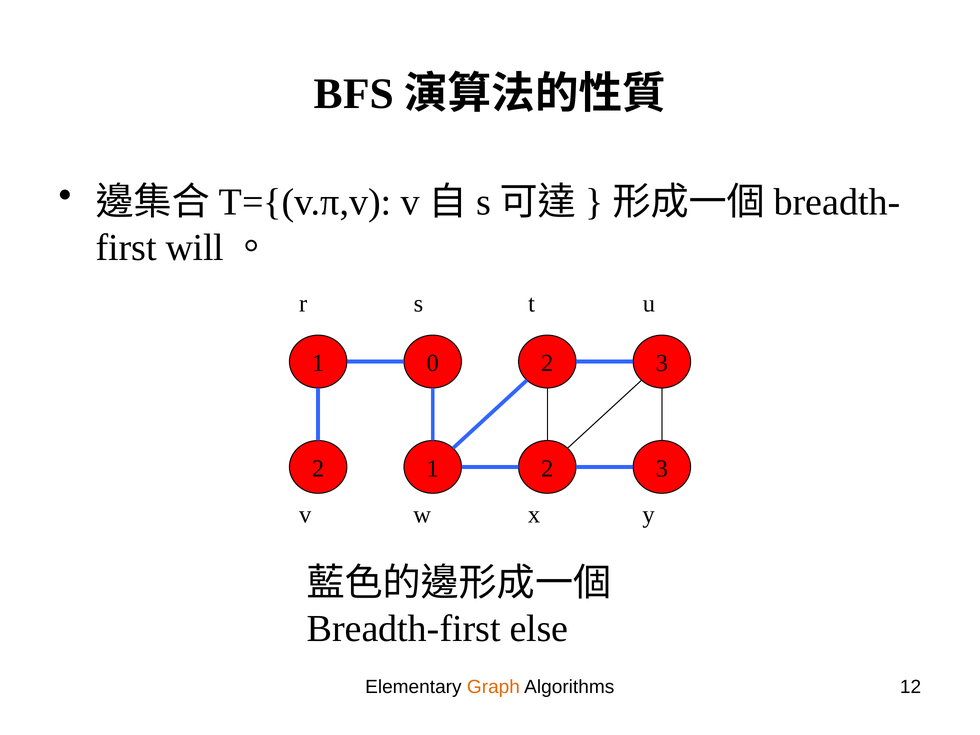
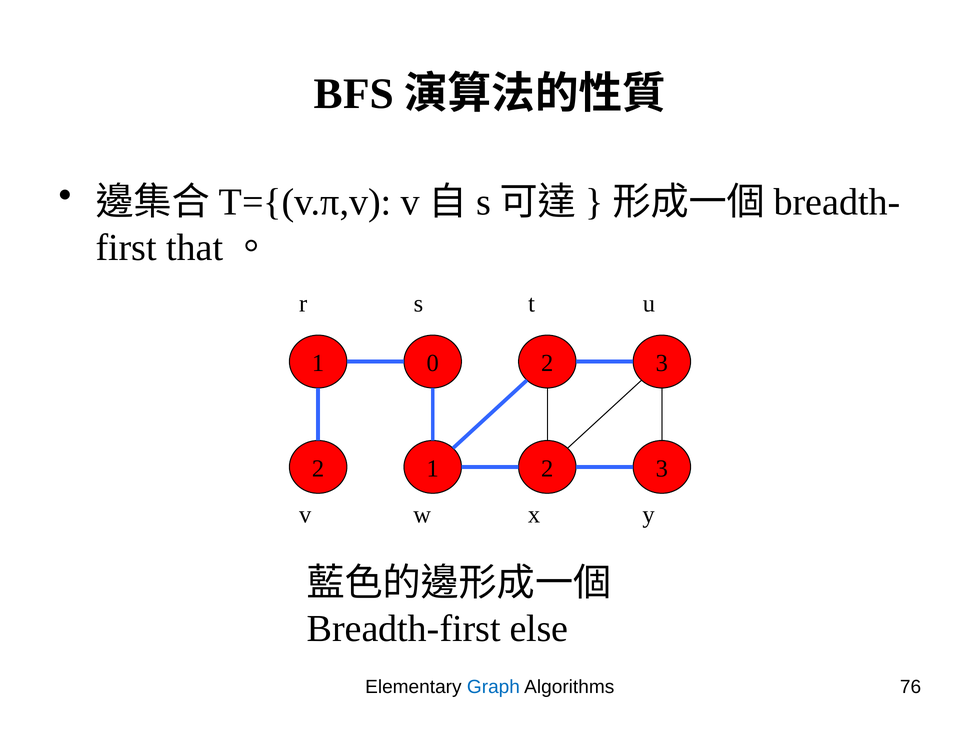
will: will -> that (195, 248)
Graph colour: orange -> blue (493, 687)
12: 12 -> 76 (911, 687)
